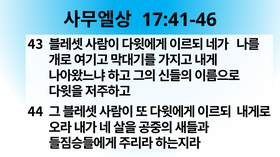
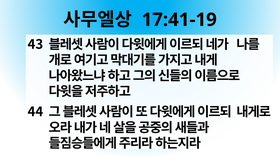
17:41-46: 17:41-46 -> 17:41-19 (179, 20)
